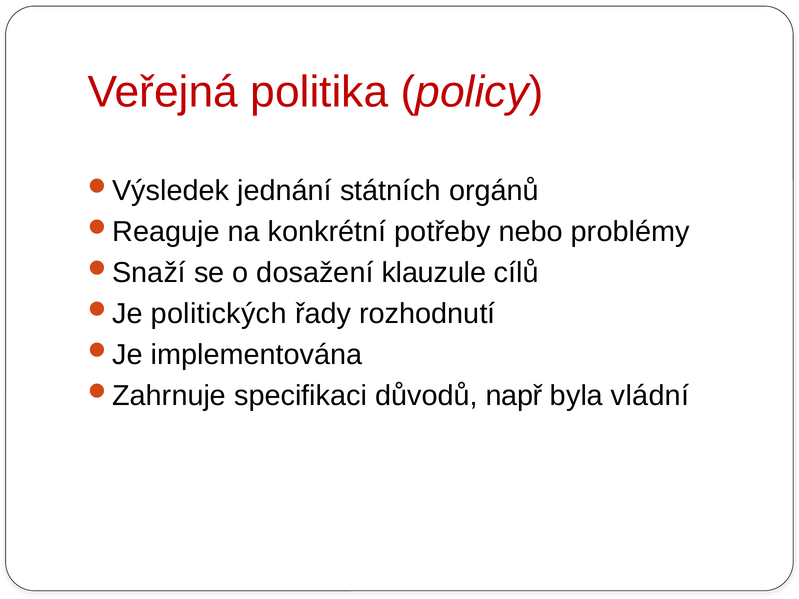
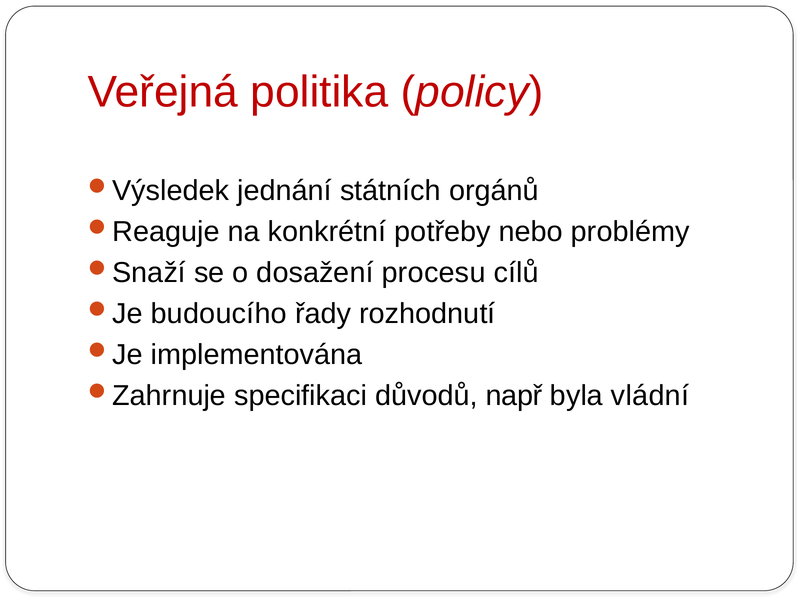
klauzule: klauzule -> procesu (434, 273)
politických: politických -> budoucího (219, 314)
